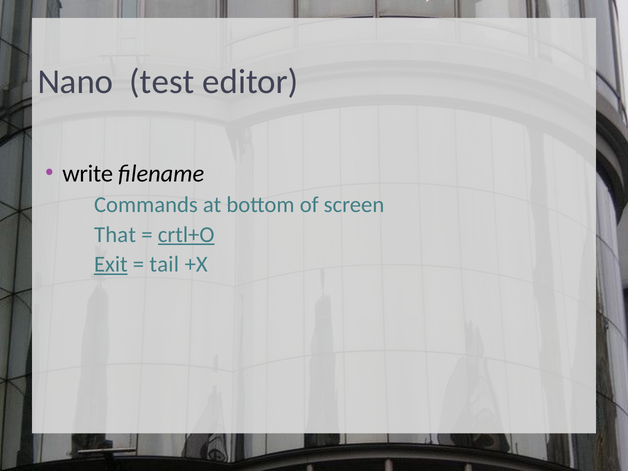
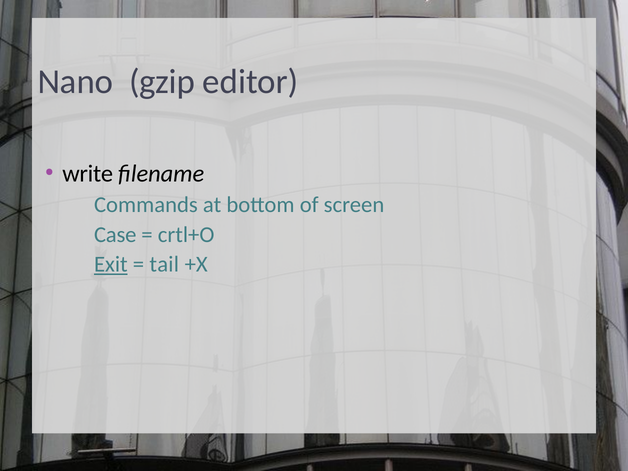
test: test -> gzip (162, 82)
That: That -> Case (115, 235)
crtl+O underline: present -> none (186, 235)
